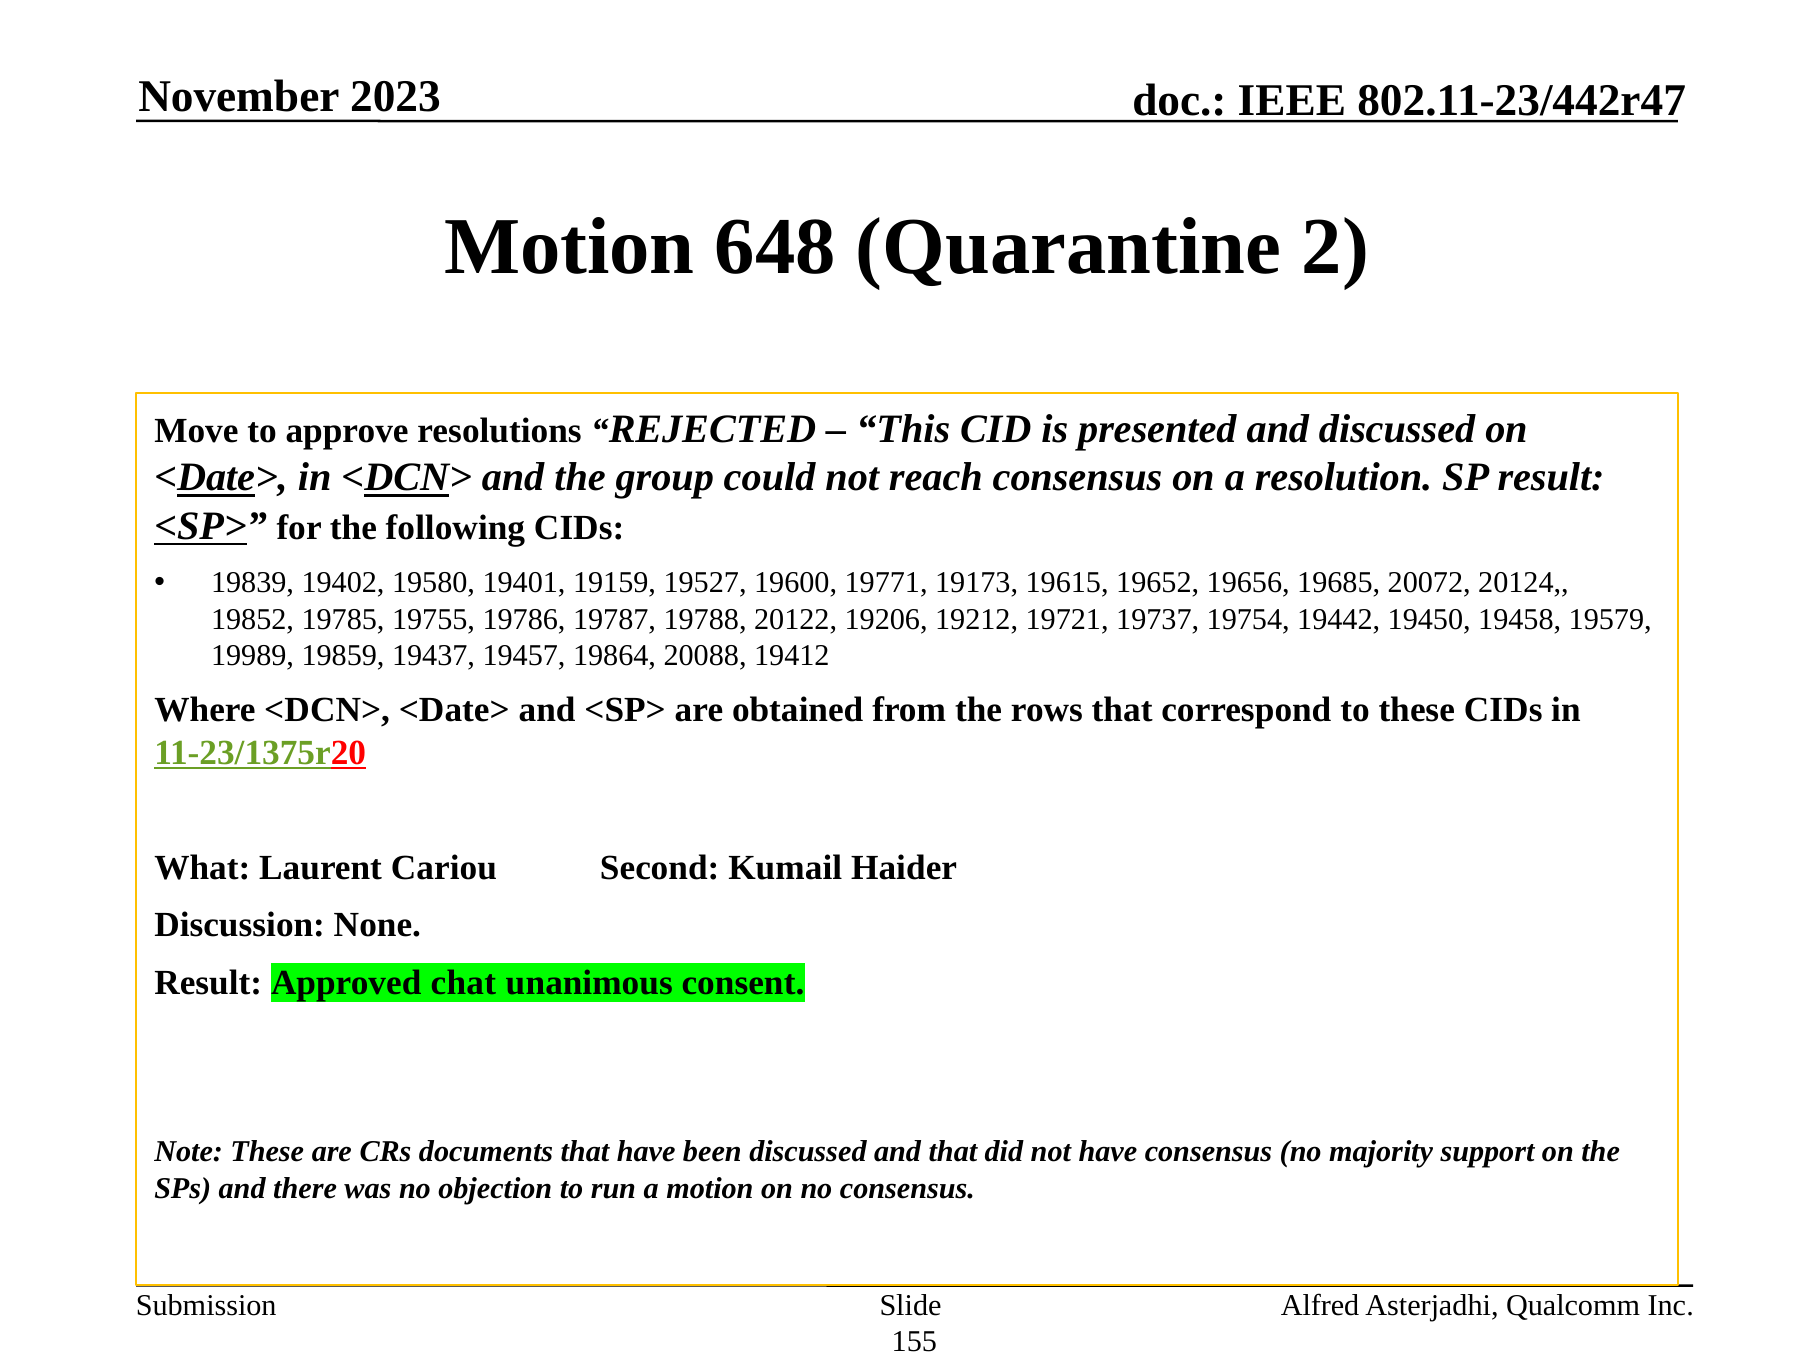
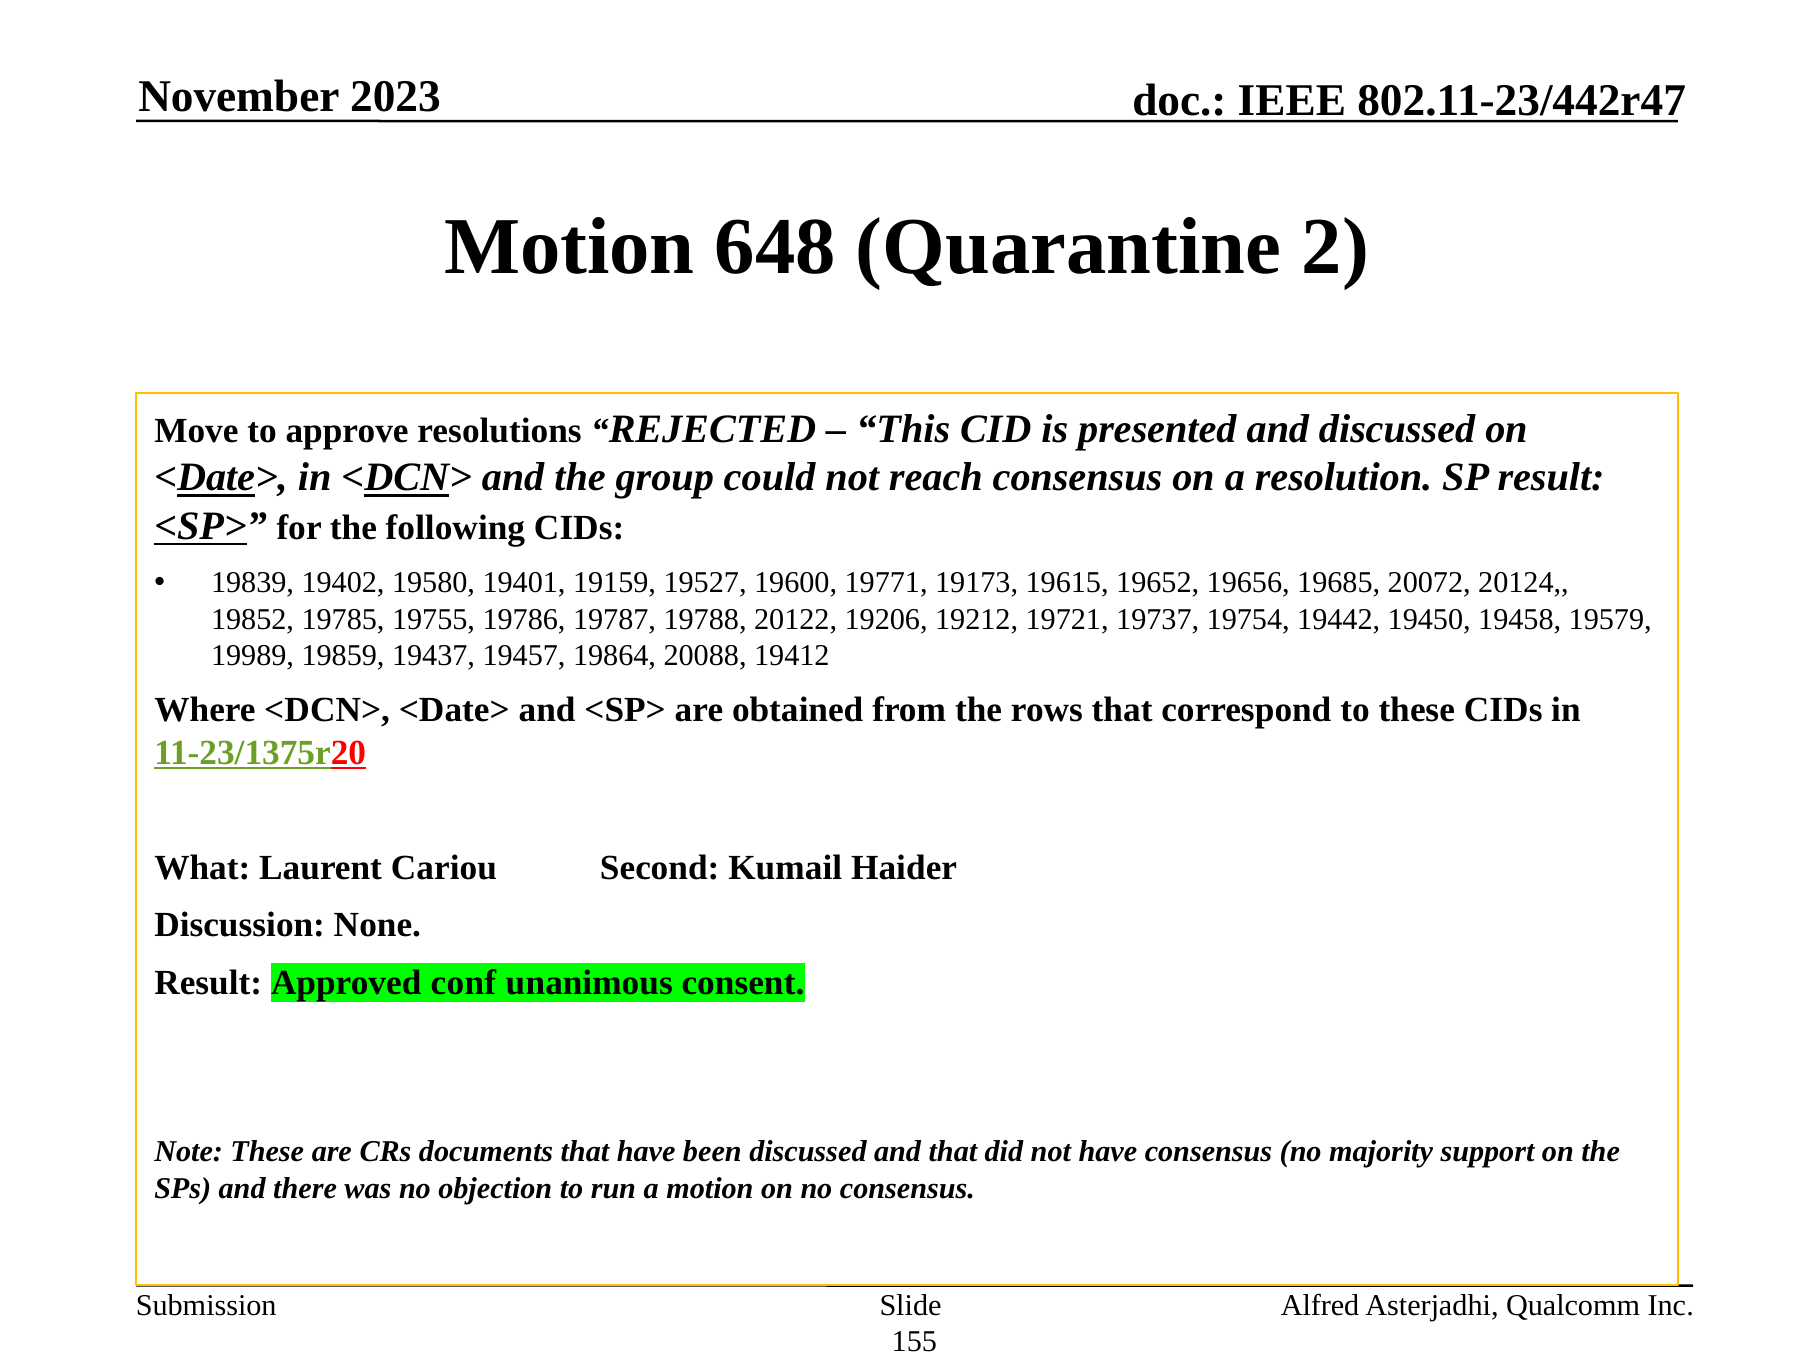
chat: chat -> conf (463, 982)
